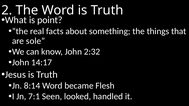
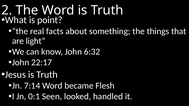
sole: sole -> light (36, 41)
2:32: 2:32 -> 6:32 (92, 52)
14:17: 14:17 -> 22:17 (42, 63)
8:14: 8:14 -> 7:14 (32, 86)
7:1: 7:1 -> 0:1 (34, 97)
